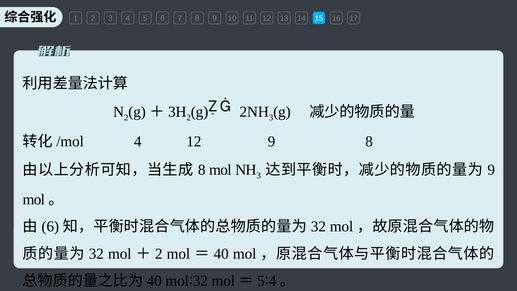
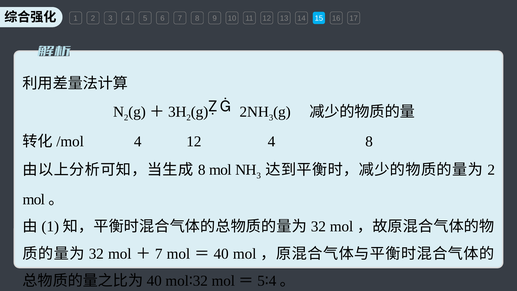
12 9: 9 -> 4 (271, 141)
9: 9 -> 2 (491, 170)
6: 6 -> 1 (50, 227)
2: 2 -> 7 (159, 254)
